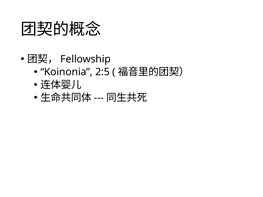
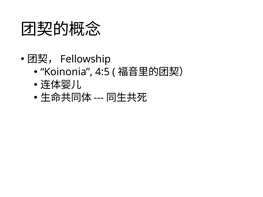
2:5: 2:5 -> 4:5 (103, 72)
